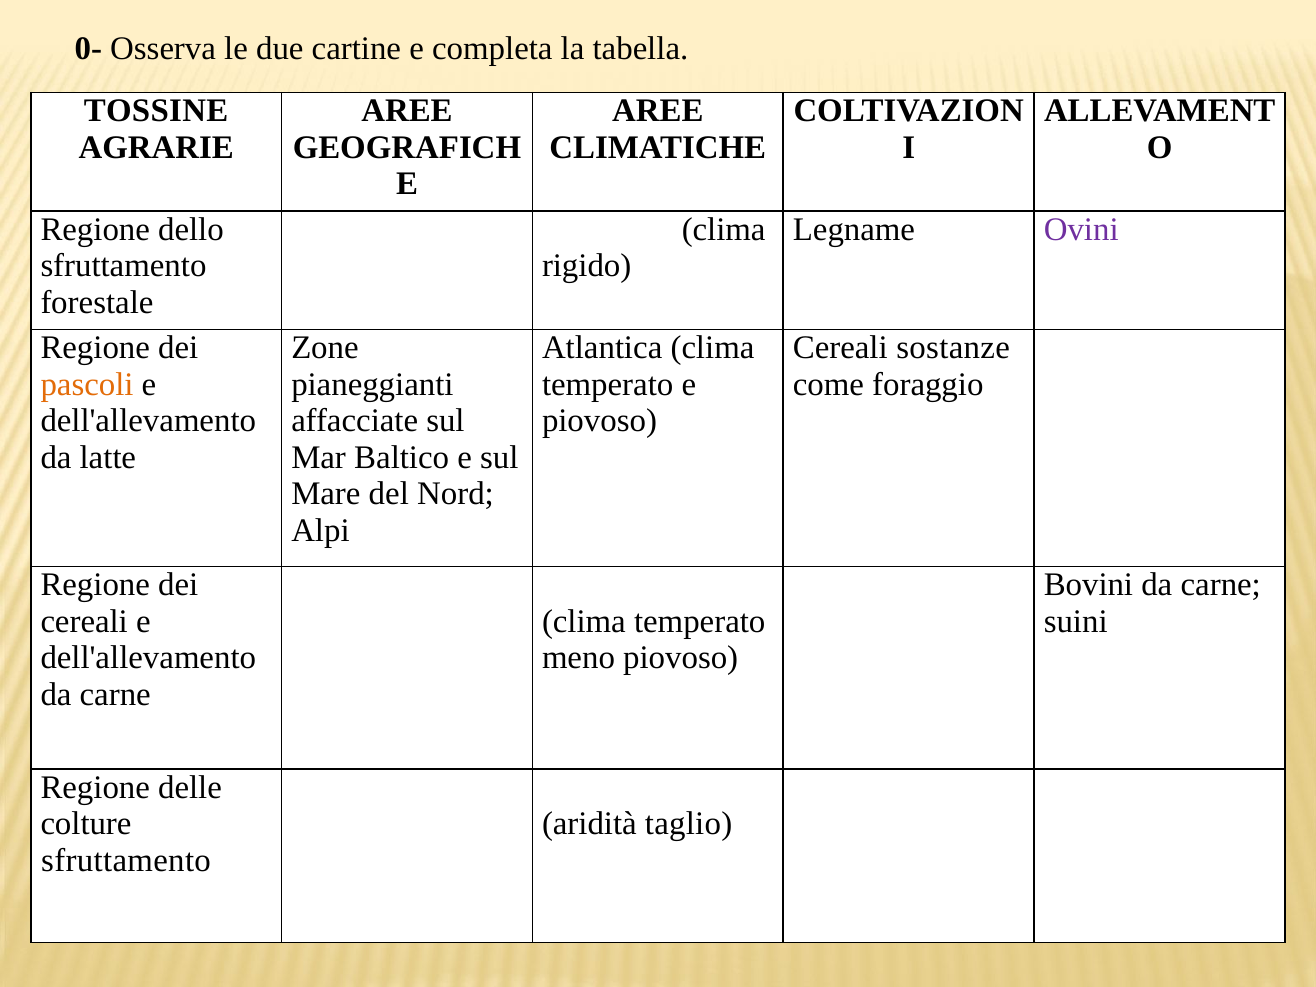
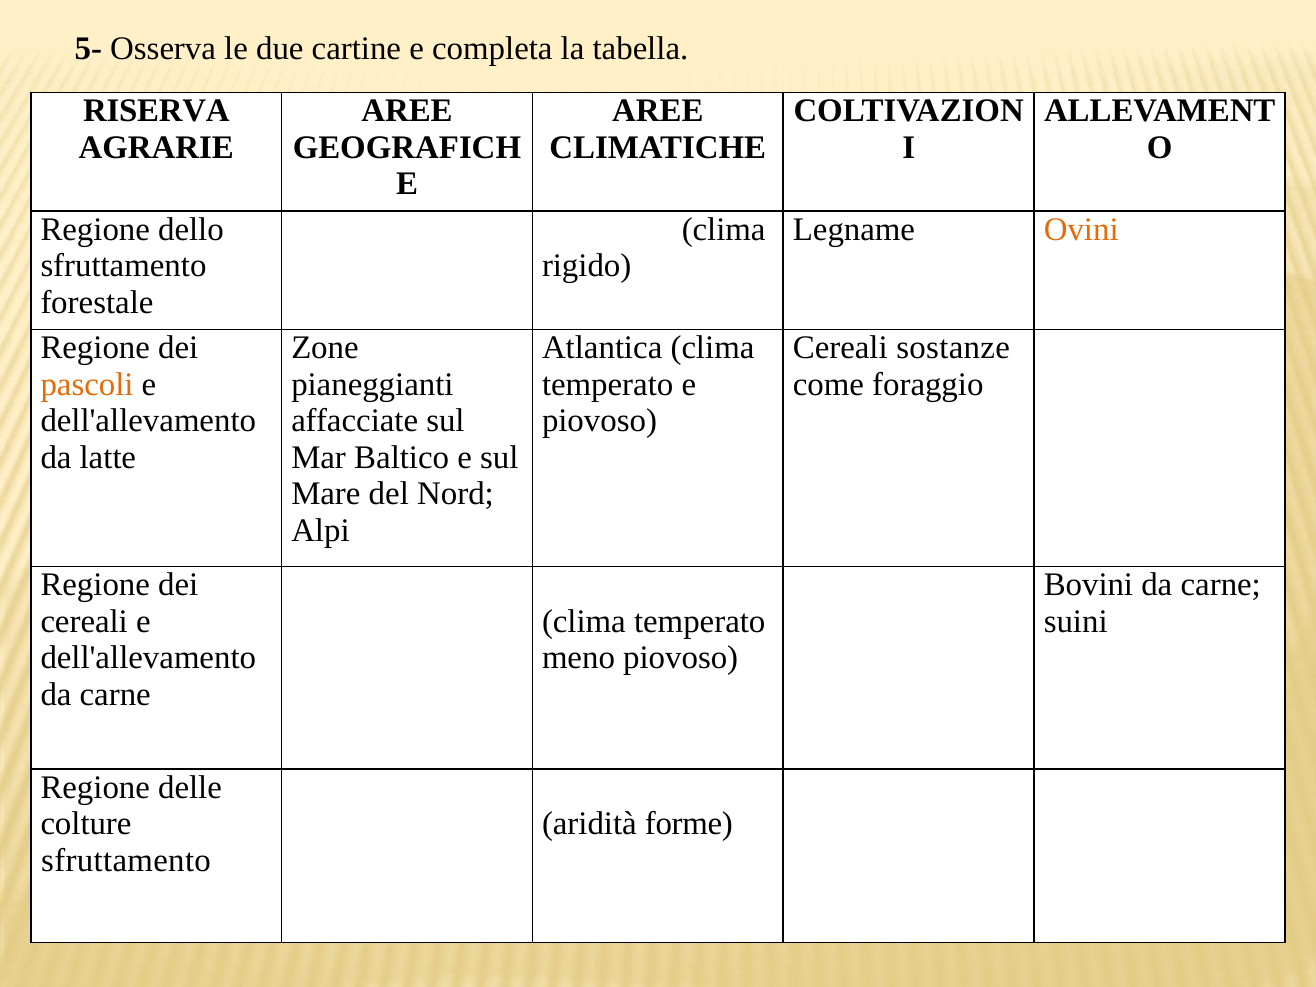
0-: 0- -> 5- (88, 49)
TOSSINE: TOSSINE -> RISERVA (156, 111)
Ovini colour: purple -> orange (1081, 230)
taglio: taglio -> forme (689, 824)
